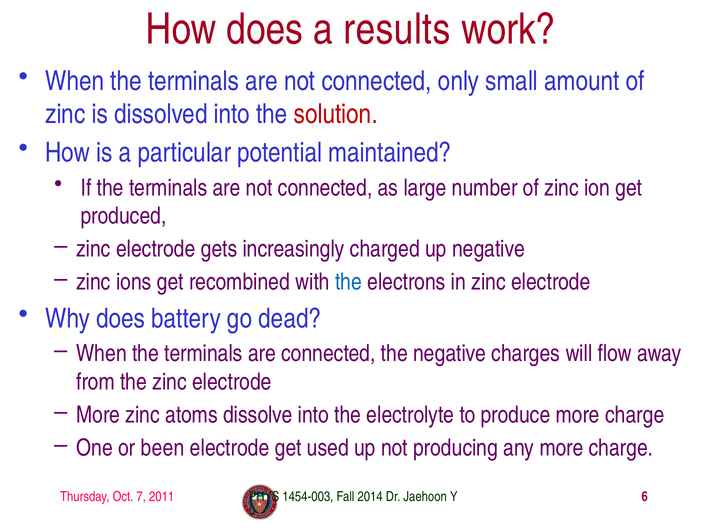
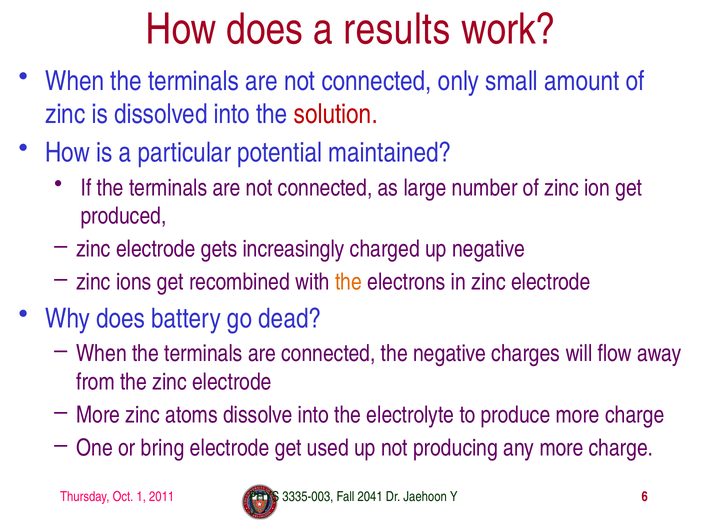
the colour: blue -> orange (348, 282)
been: been -> bring (163, 448)
7: 7 -> 1 (141, 497)
1454-003: 1454-003 -> 3335-003 (308, 497)
2014: 2014 -> 2041 (370, 497)
